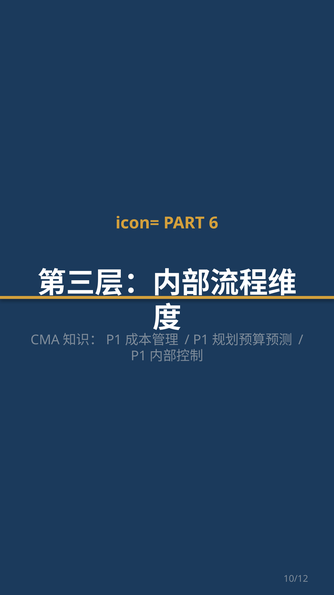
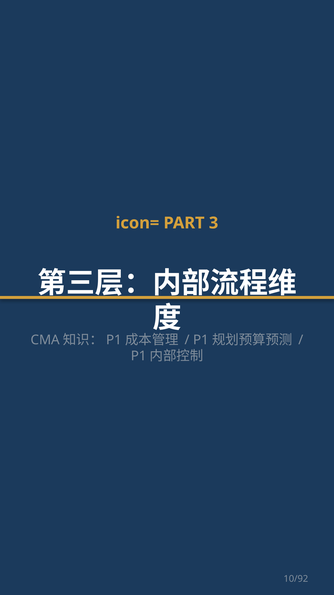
6: 6 -> 3 (214, 223)
10/12: 10/12 -> 10/92 (296, 578)
